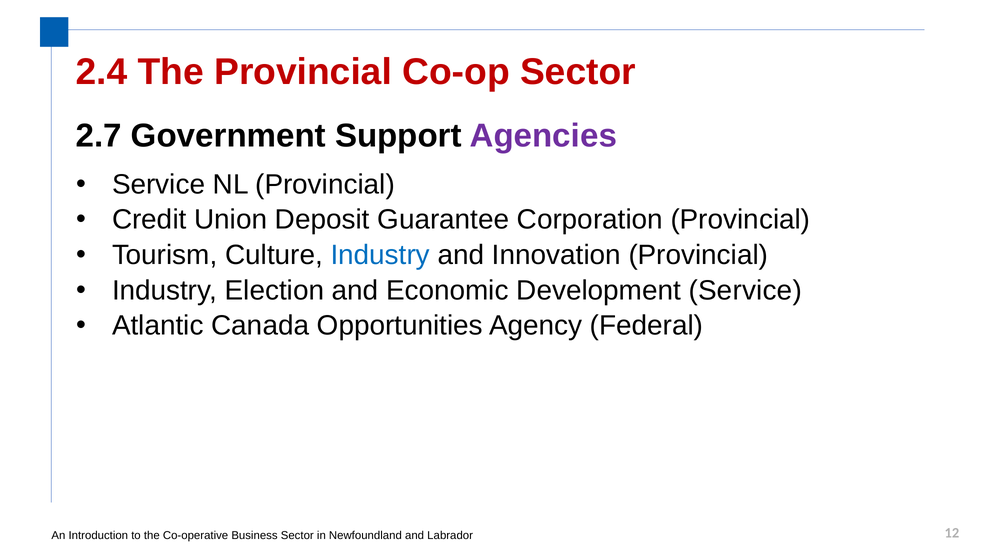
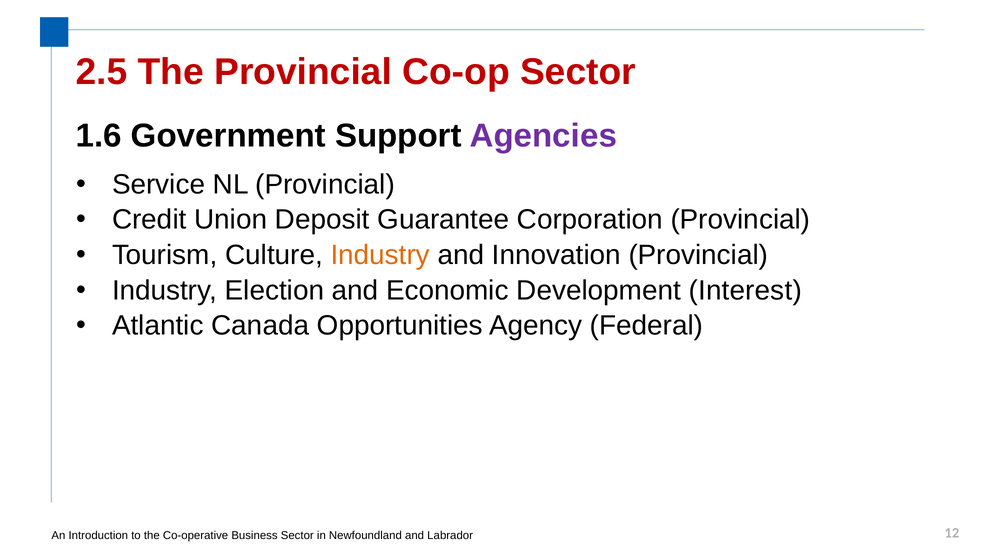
2.4: 2.4 -> 2.5 (102, 72)
2.7: 2.7 -> 1.6 (99, 136)
Industry colour: blue -> orange (380, 255)
Development Service: Service -> Interest (745, 291)
